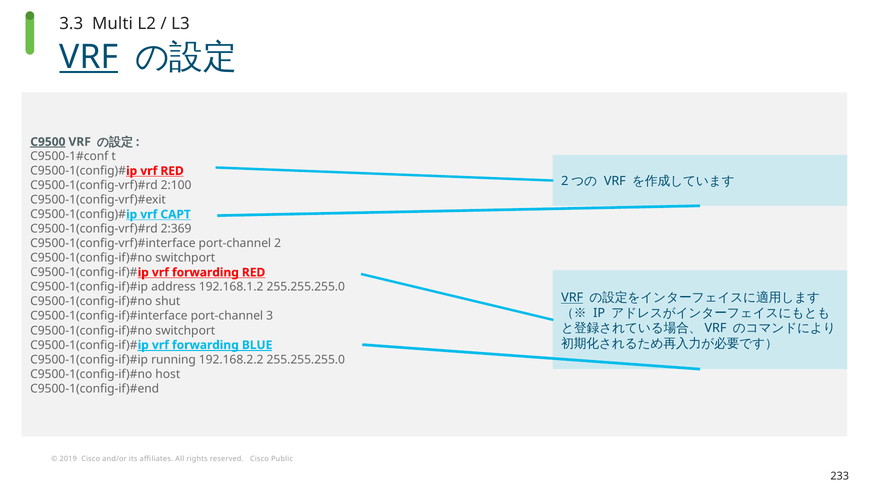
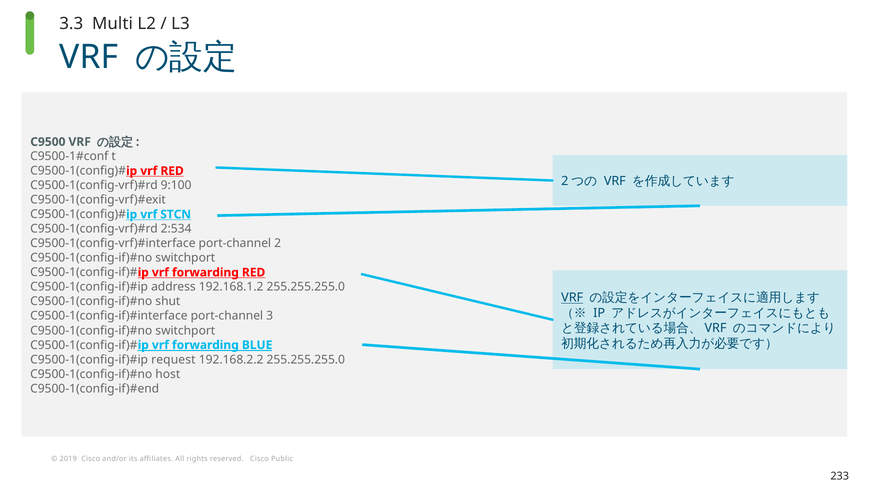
VRF underline: present -> none (89, 57)
C9500 underline: present -> none (48, 142)
2:100: 2:100 -> 9:100 (176, 185)
CAPT: CAPT -> STCN (176, 214)
2:369: 2:369 -> 2:534 (176, 229)
running: running -> request (173, 359)
